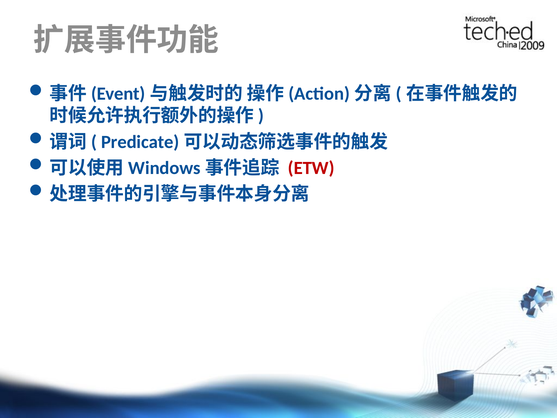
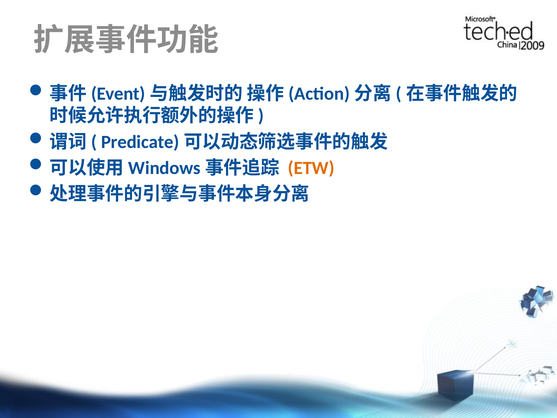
ETW colour: red -> orange (311, 168)
